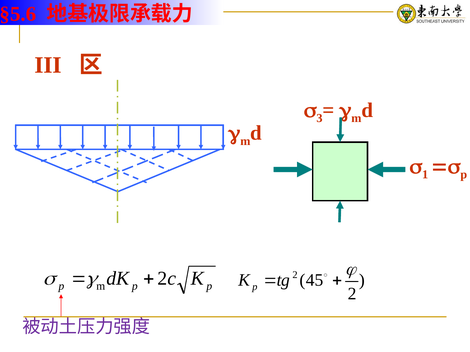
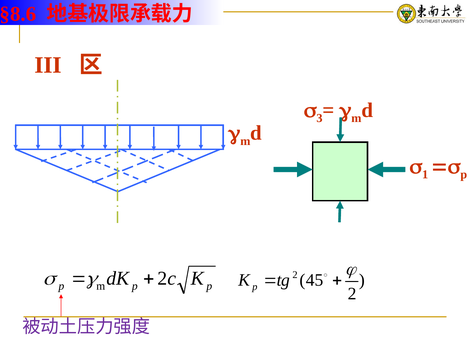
§5.6: §5.6 -> §8.6 (18, 14)
